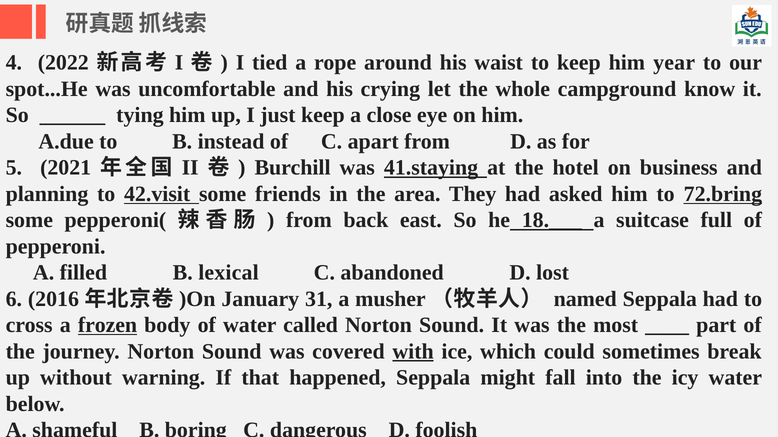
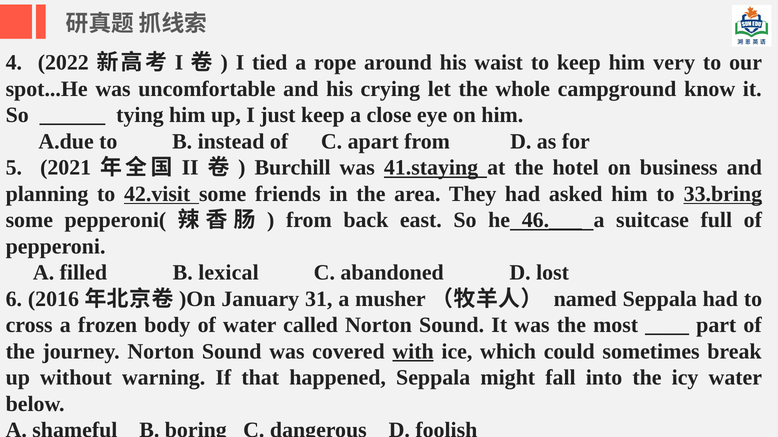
year: year -> very (674, 63)
72.bring: 72.bring -> 33.bring (723, 194)
18.___: 18.___ -> 46.___ (552, 220)
frozen underline: present -> none (108, 326)
